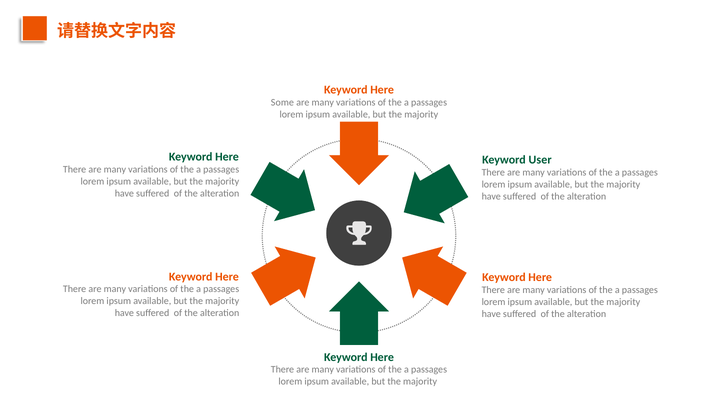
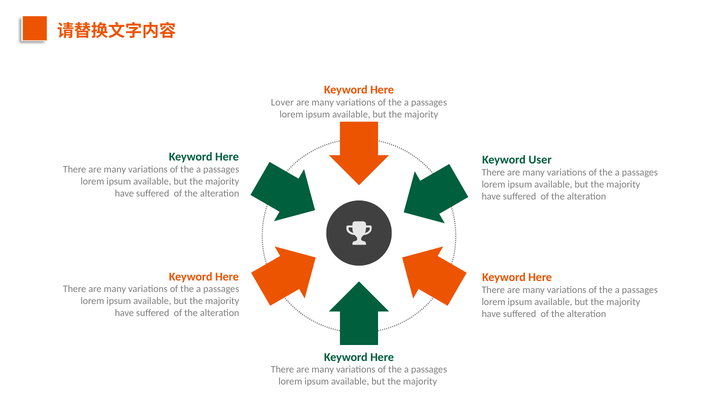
Some: Some -> Lover (282, 102)
